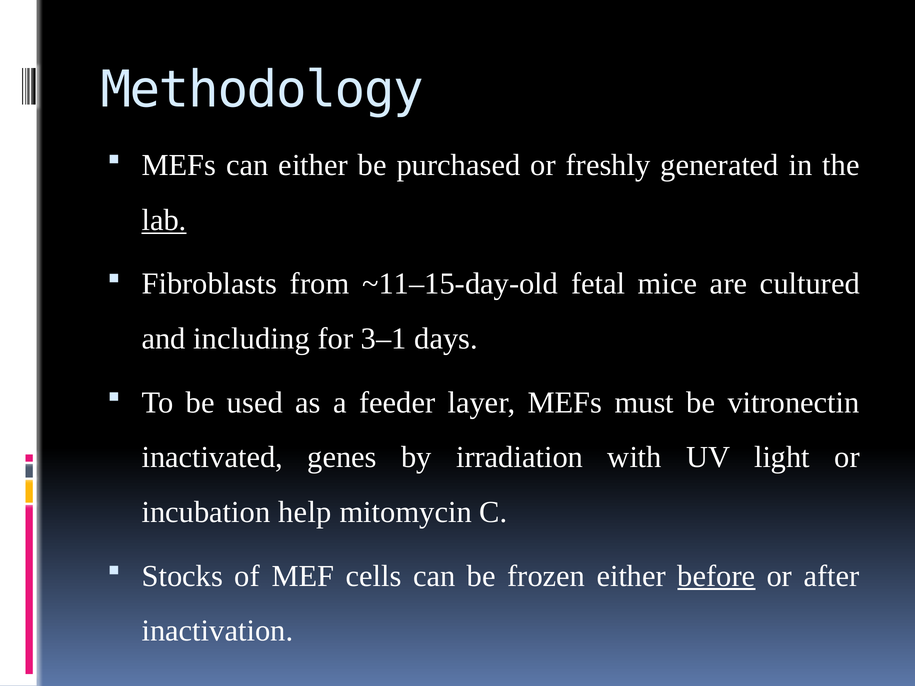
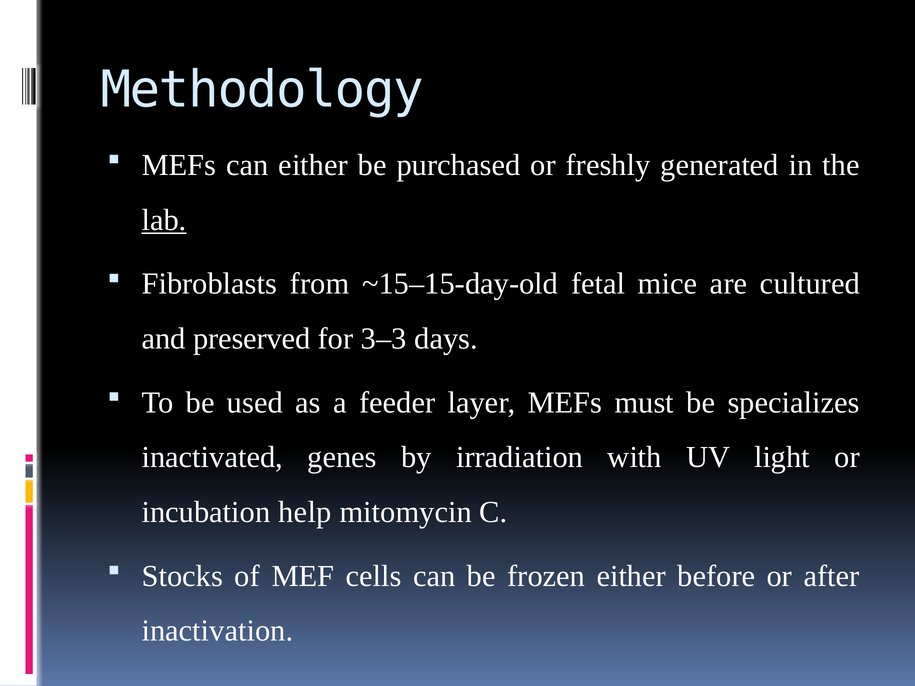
~11–15-day-old: ~11–15-day-old -> ~15–15-day-old (460, 284)
including: including -> preserved (252, 339)
3–1: 3–1 -> 3–3 (384, 339)
vitronectin: vitronectin -> specializes (794, 403)
before underline: present -> none (716, 576)
